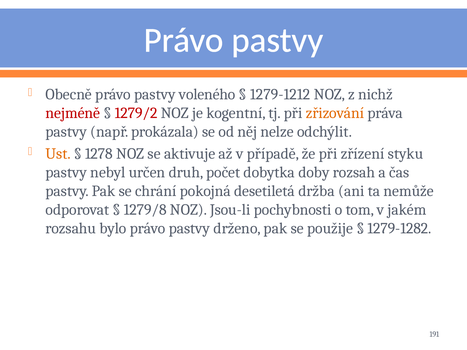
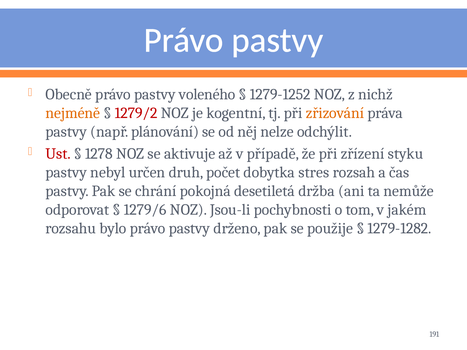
1279-1212: 1279-1212 -> 1279-1252 (280, 94)
nejméně colour: red -> orange (73, 113)
prokázala: prokázala -> plánování (165, 132)
Ust colour: orange -> red (58, 154)
doby: doby -> stres (314, 172)
1279/8: 1279/8 -> 1279/6 (145, 210)
